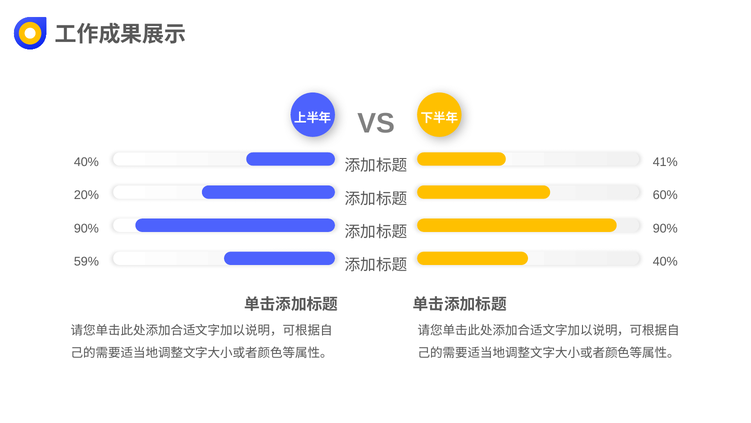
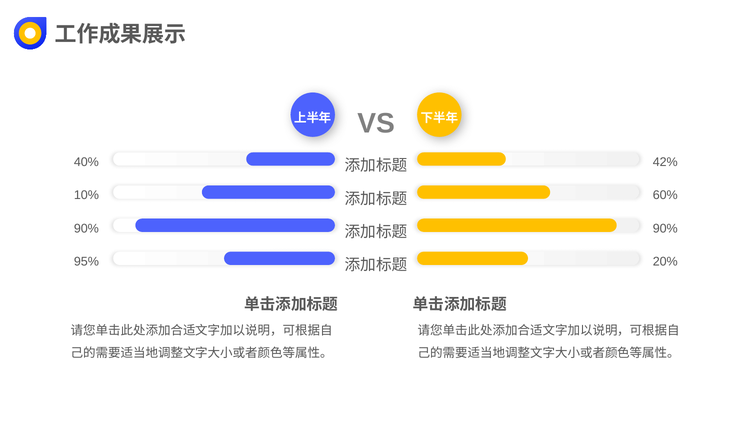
41%: 41% -> 42% (665, 162)
20%: 20% -> 10% (86, 195)
59%: 59% -> 95% (86, 261)
40%: 40% -> 20% (665, 261)
